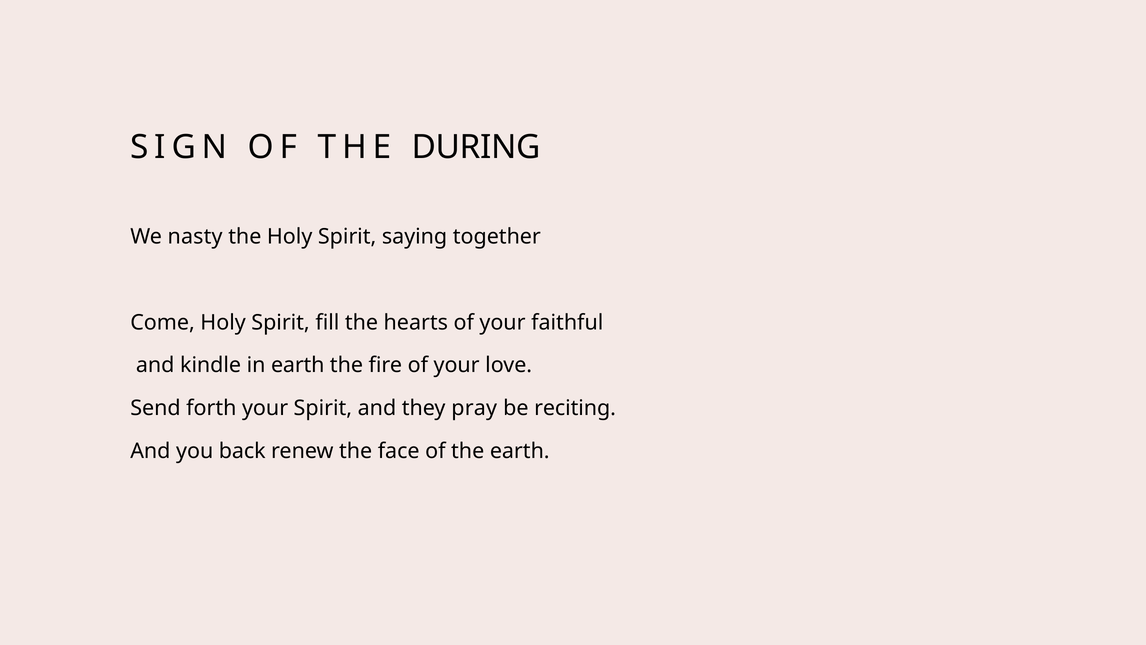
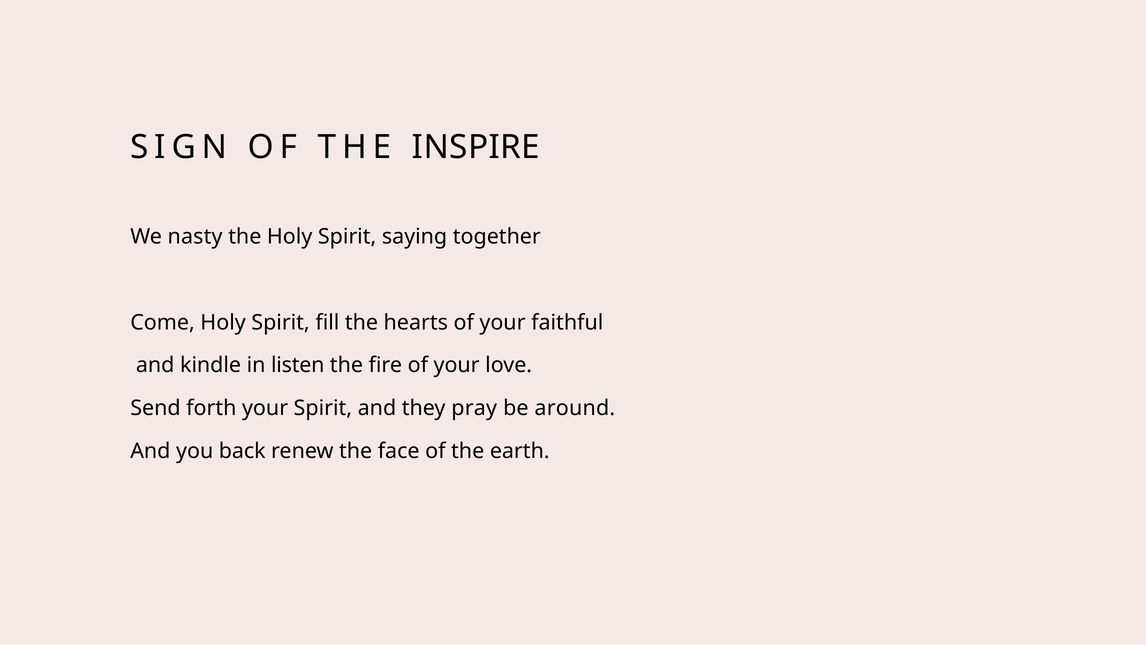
DURING: DURING -> INSPIRE (476, 147)
in earth: earth -> listen (298, 365)
reciting: reciting -> around (575, 408)
